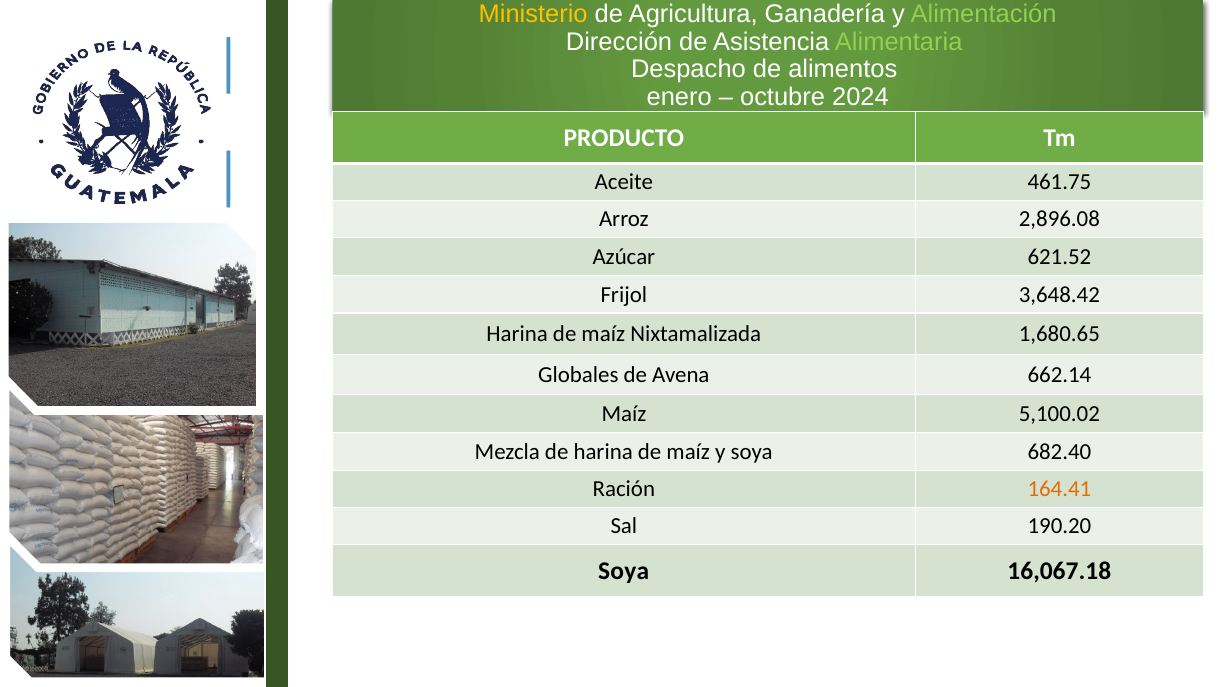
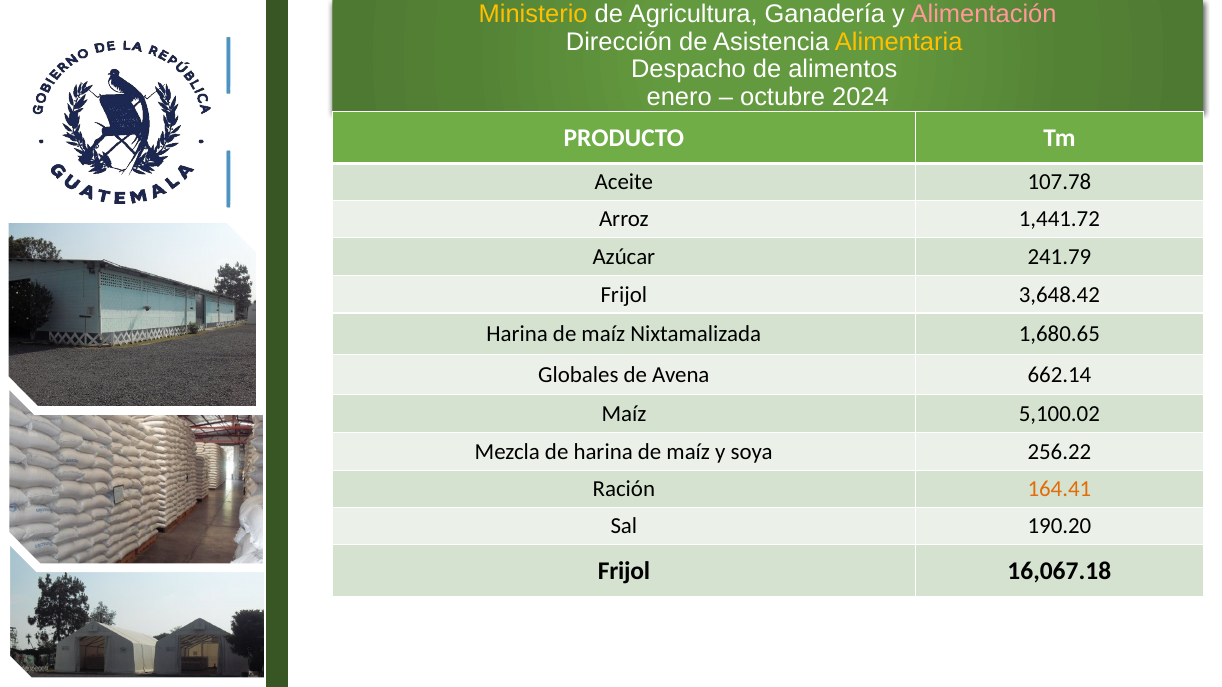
Alimentación colour: light green -> pink (984, 15)
Alimentaria colour: light green -> yellow (899, 42)
461.75: 461.75 -> 107.78 (1059, 182)
2,896.08: 2,896.08 -> 1,441.72 (1059, 220)
621.52: 621.52 -> 241.79 (1059, 257)
682.40: 682.40 -> 256.22 (1059, 452)
Soya: Soya -> Frijol (624, 571)
